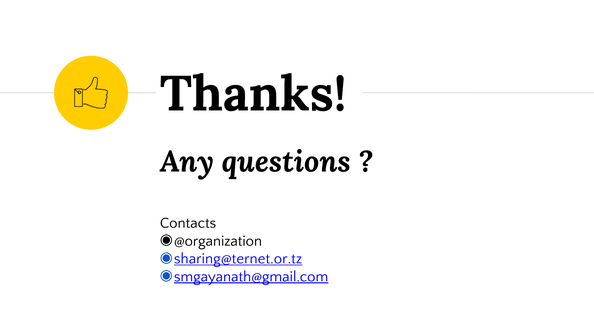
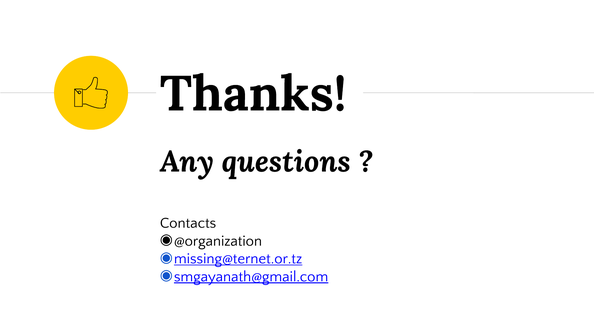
sharing@ternet.or.tz: sharing@ternet.or.tz -> missing@ternet.or.tz (238, 259)
